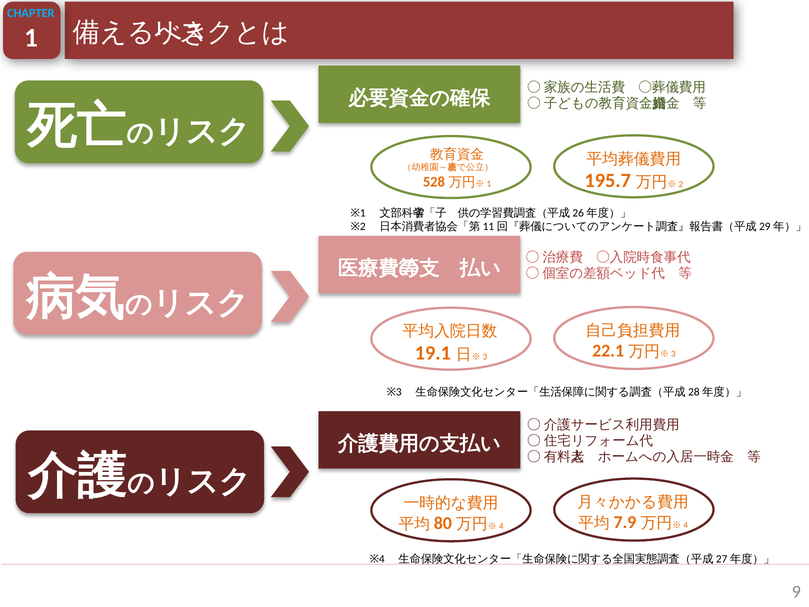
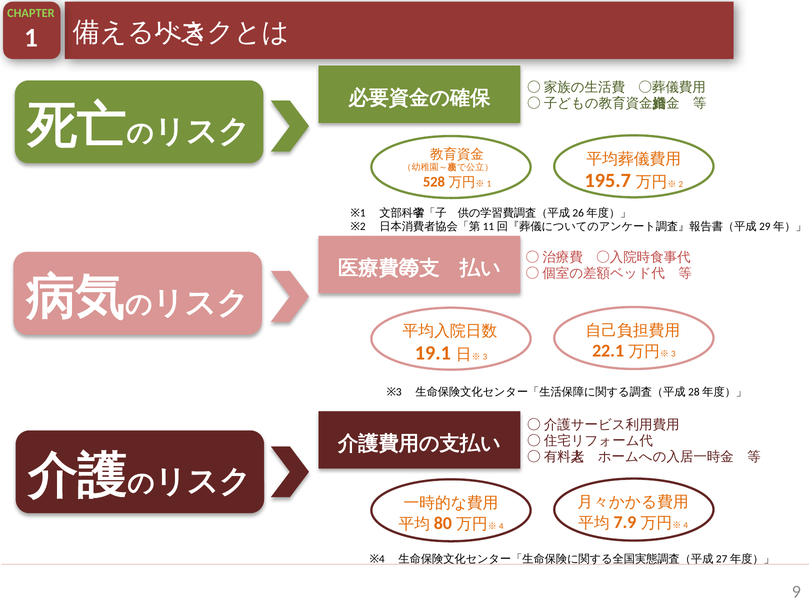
CHAPTER colour: light blue -> light green (31, 13)
